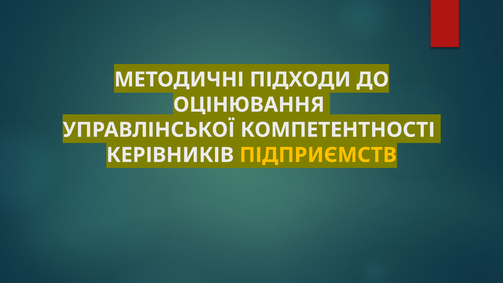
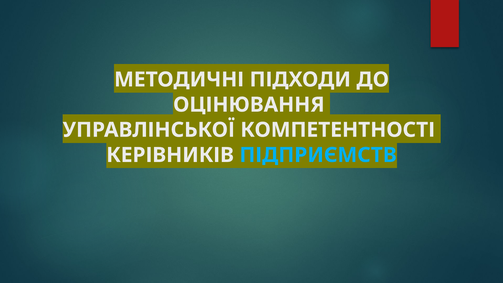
ПІДПРИЄМСТВ colour: yellow -> light blue (318, 155)
